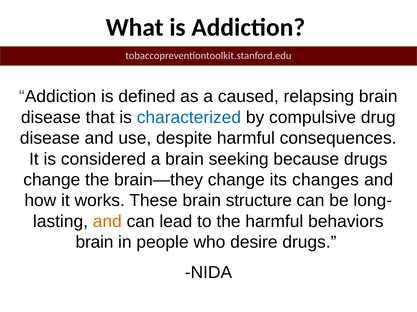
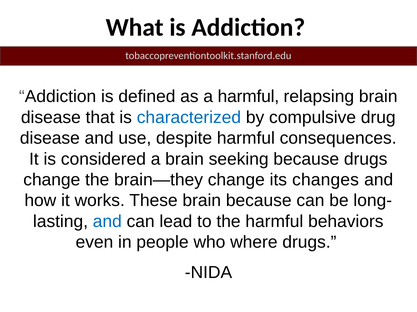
a caused: caused -> harmful (248, 97)
brain structure: structure -> because (259, 201)
and colour: orange -> blue (107, 222)
brain: brain -> even (94, 243)
desire: desire -> where (254, 243)
